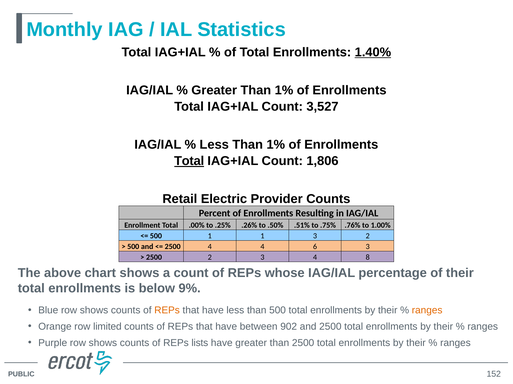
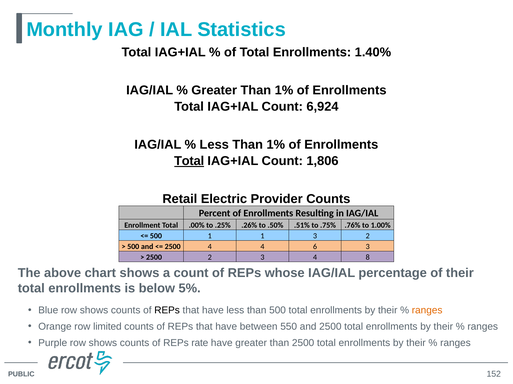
1.40% underline: present -> none (373, 52)
3,527: 3,527 -> 6,924 (323, 107)
9%: 9% -> 5% (190, 289)
REPs colour: orange -> black (167, 311)
902: 902 -> 550 (289, 327)
lists: lists -> rate (200, 343)
